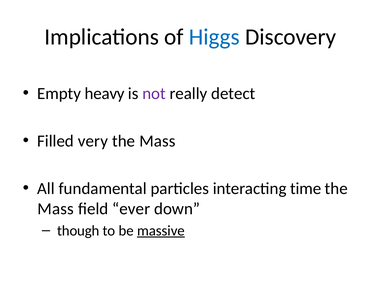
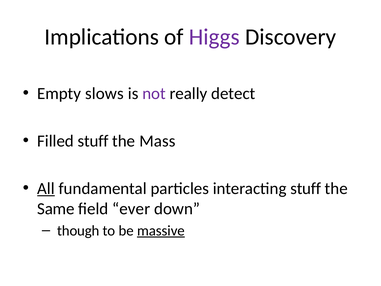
Higgs colour: blue -> purple (214, 37)
heavy: heavy -> slows (104, 93)
Filled very: very -> stuff (93, 141)
All underline: none -> present (46, 188)
interacting time: time -> stuff (306, 188)
Mass: Mass -> Same (56, 209)
